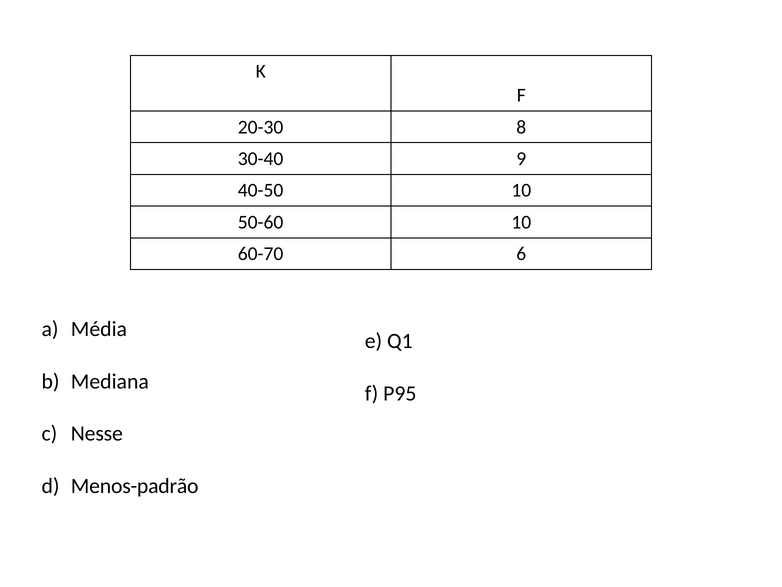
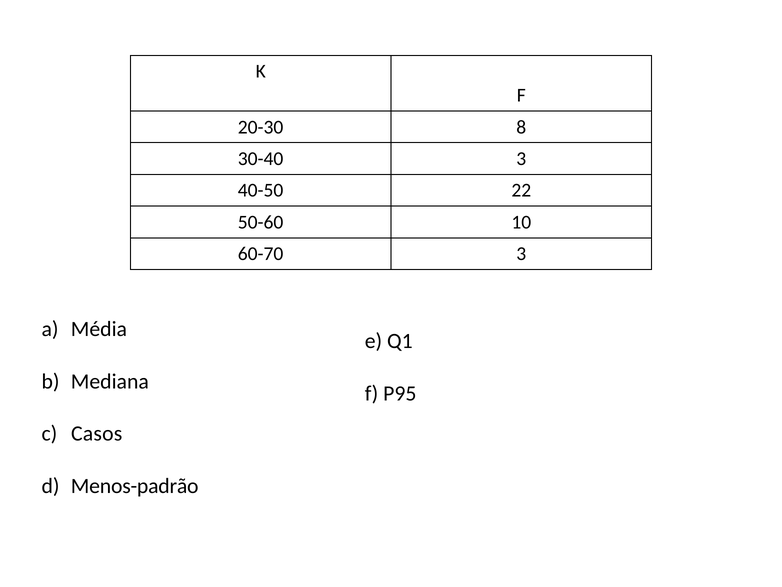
30-40 9: 9 -> 3 (521, 159)
40-50 10: 10 -> 22 (521, 190)
60-70 6: 6 -> 3 (521, 254)
Nesse: Nesse -> Casos (97, 433)
